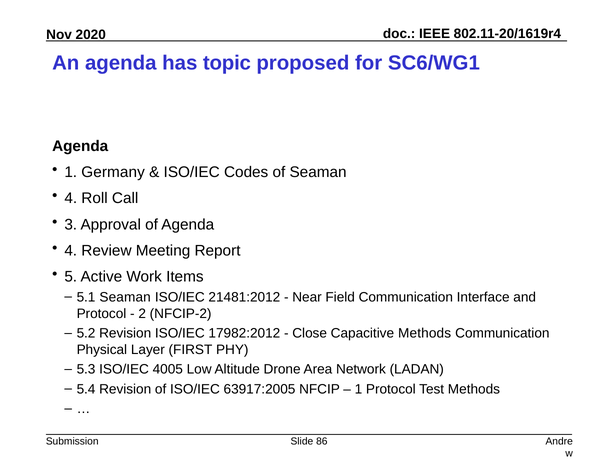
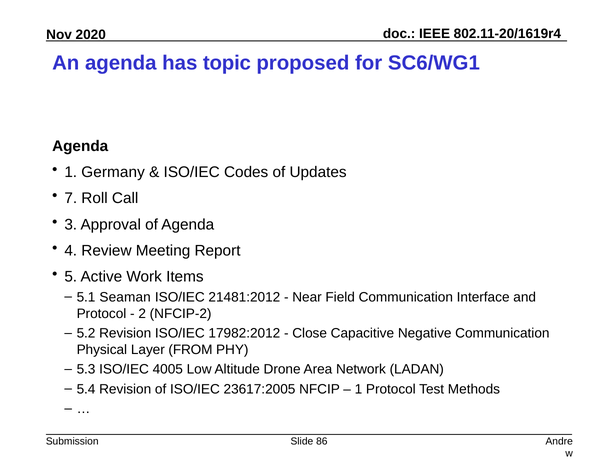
of Seaman: Seaman -> Updates (318, 172)
4: 4 -> 7 (71, 198)
Capacitive Methods: Methods -> Negative (425, 333)
FIRST: FIRST -> FROM (191, 350)
63917:2005: 63917:2005 -> 23617:2005 (259, 389)
